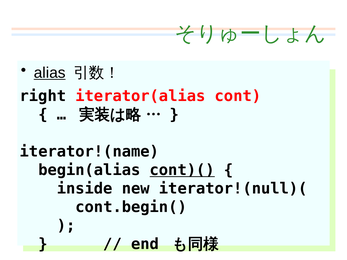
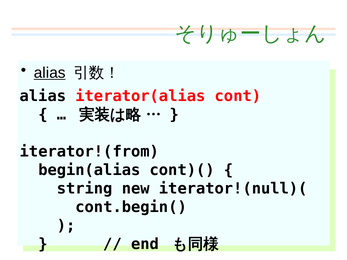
right: right -> alias (43, 96)
iterator!(name: iterator!(name -> iterator!(from (89, 152)
cont)( underline: present -> none (182, 170)
inside: inside -> string (85, 189)
